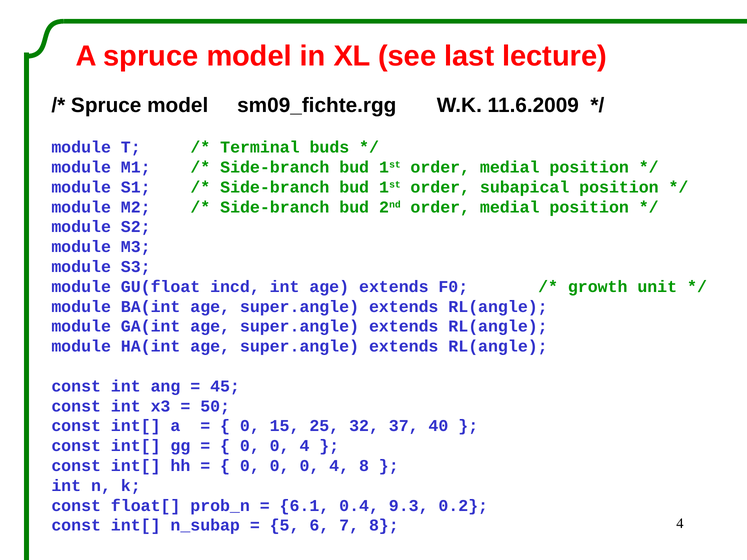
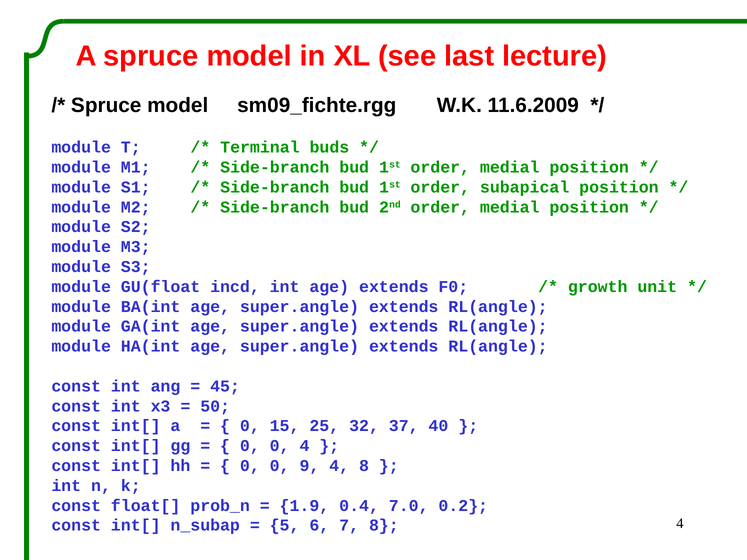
0 0 0: 0 -> 9 (309, 466)
6.1: 6.1 -> 1.9 (304, 506)
9.3: 9.3 -> 7.0 (409, 506)
